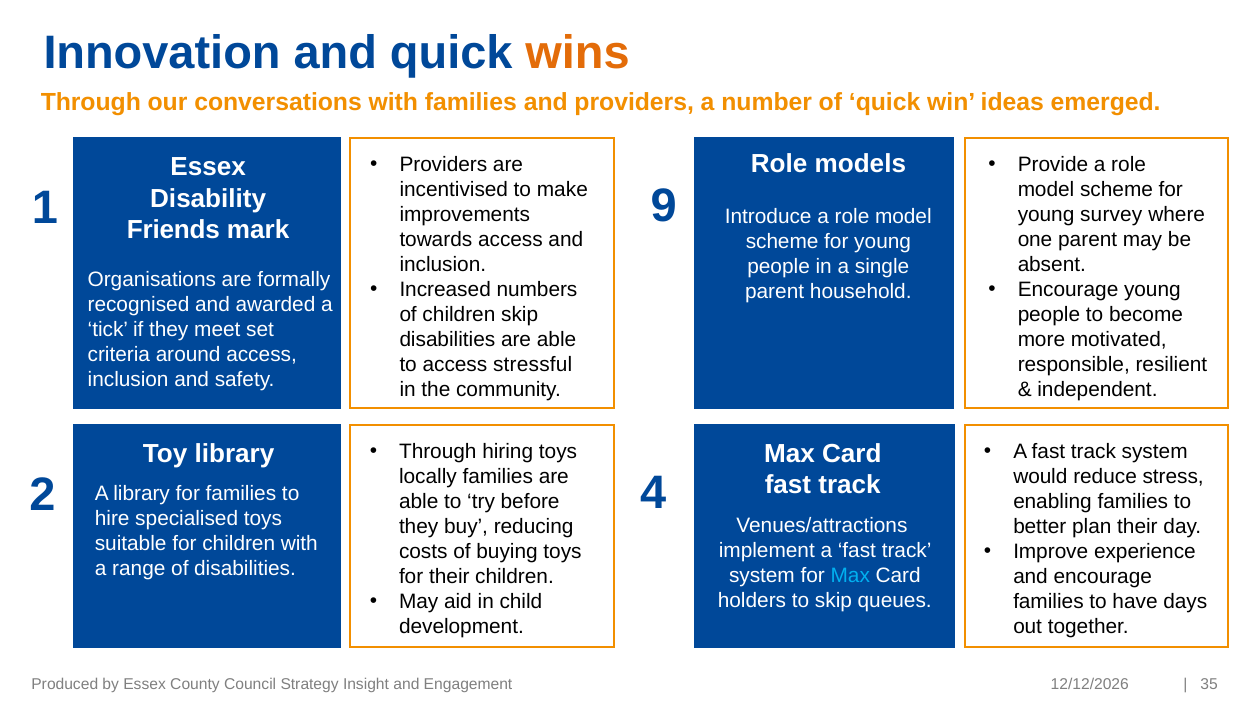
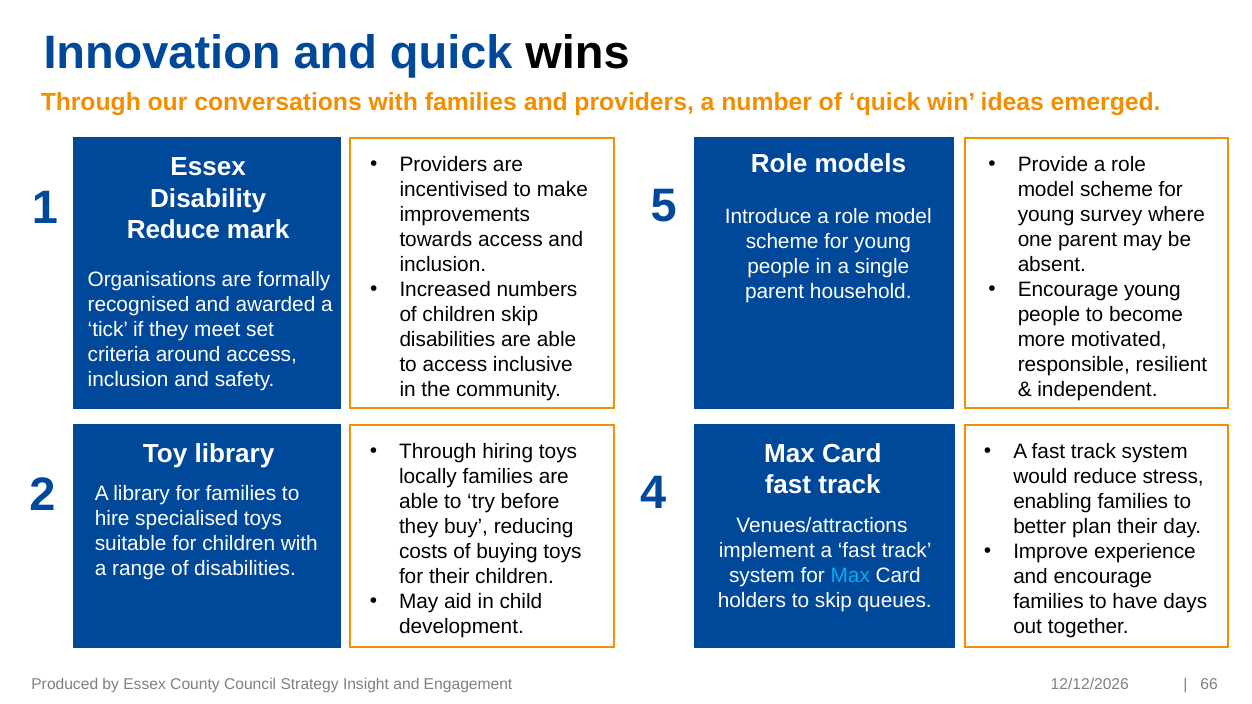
wins colour: orange -> black (578, 53)
9: 9 -> 5 (664, 206)
Friends: Friends -> Reduce (173, 230)
stressful: stressful -> inclusive (533, 365)
35: 35 -> 66 (1209, 685)
